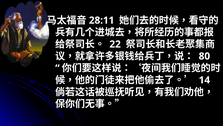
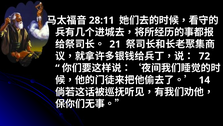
22: 22 -> 21 (115, 44)
80: 80 -> 72 (204, 56)
